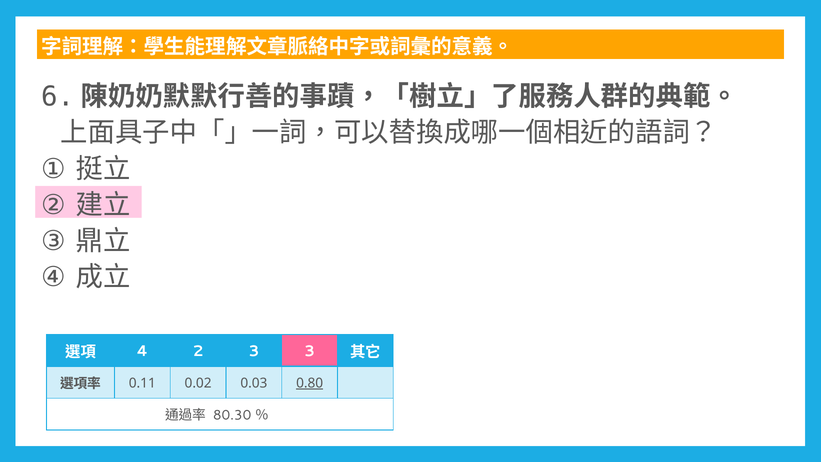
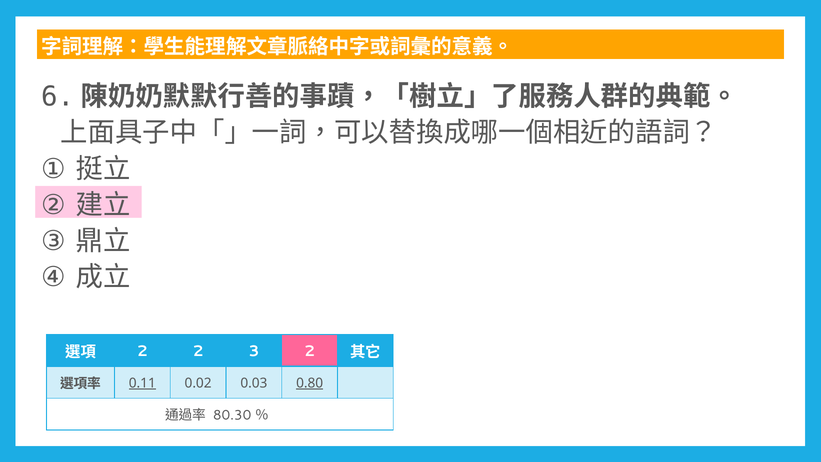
4: 4 -> 2 (142, 351)
3 3: 3 -> 2 (310, 351)
0.11 underline: none -> present (142, 383)
